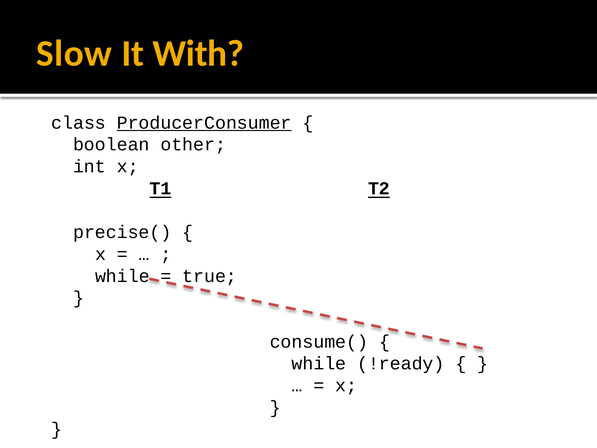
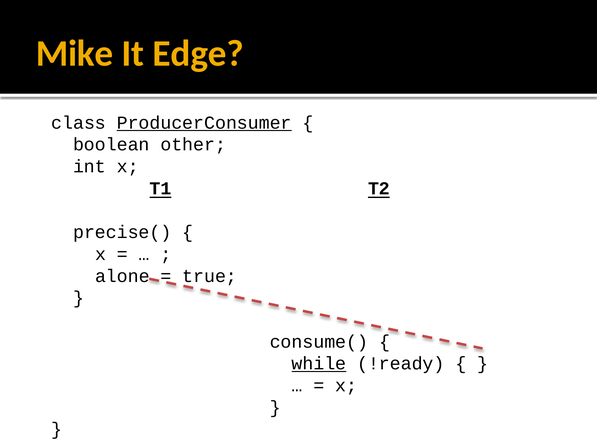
Slow: Slow -> Mike (75, 54)
With: With -> Edge (198, 54)
while: while -> alone (122, 276)
while underline: none -> present (319, 363)
